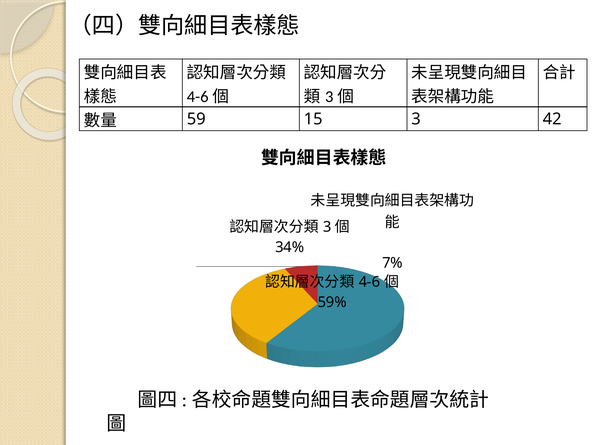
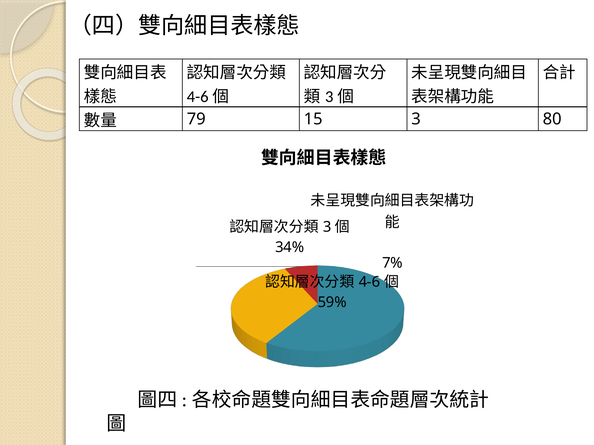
59: 59 -> 79 (196, 119)
42: 42 -> 80 (552, 119)
